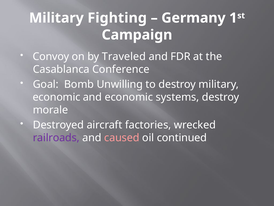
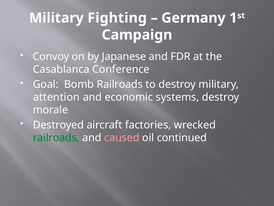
Traveled: Traveled -> Japanese (124, 56)
Bomb Unwilling: Unwilling -> Railroads (120, 84)
economic: economic -> attention (56, 97)
railroads colour: purple -> green (56, 137)
